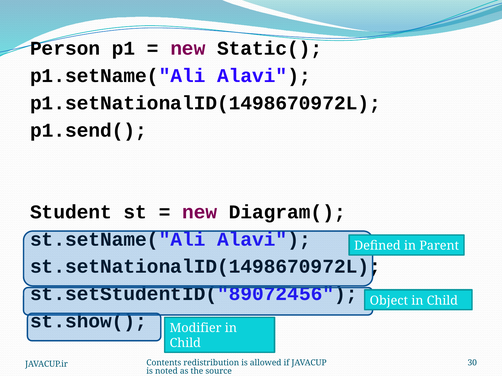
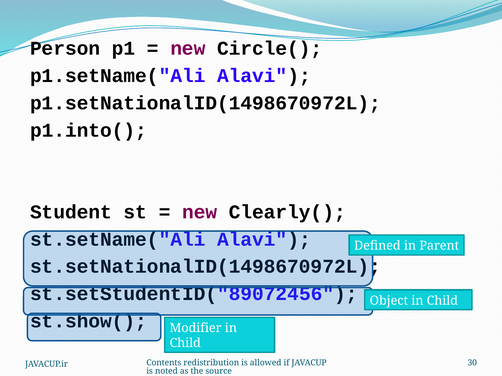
Static(: Static( -> Circle( (270, 49)
p1.send(: p1.send( -> p1.into( (89, 130)
Diagram(: Diagram( -> Clearly( (287, 212)
